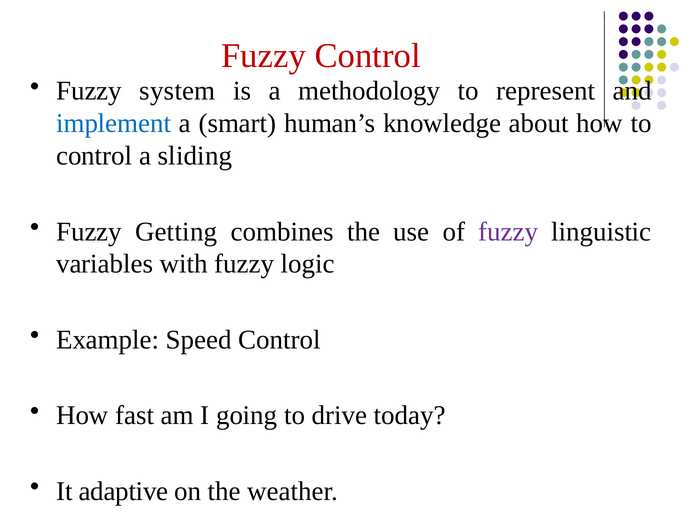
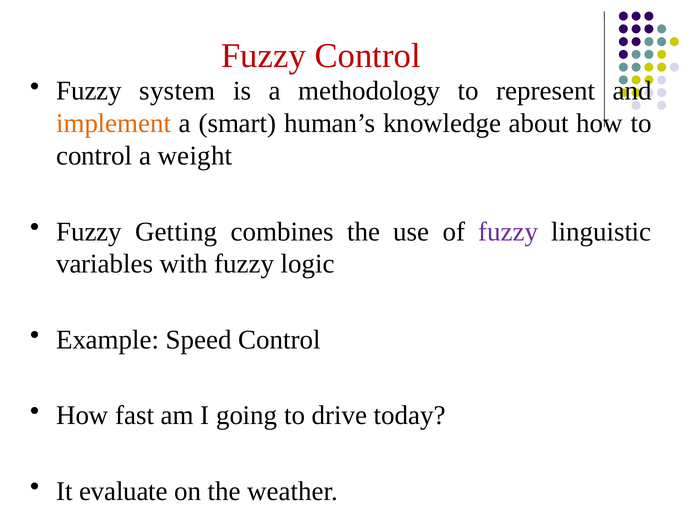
implement colour: blue -> orange (114, 123)
sliding: sliding -> weight (195, 156)
adaptive: adaptive -> evaluate (123, 491)
